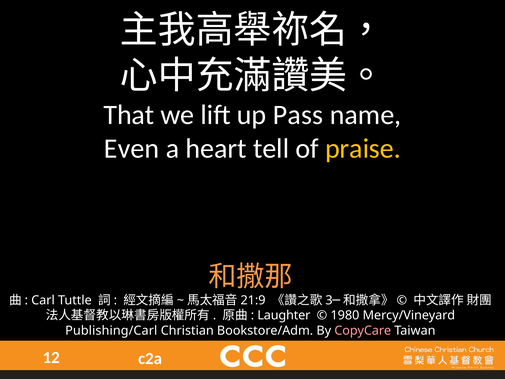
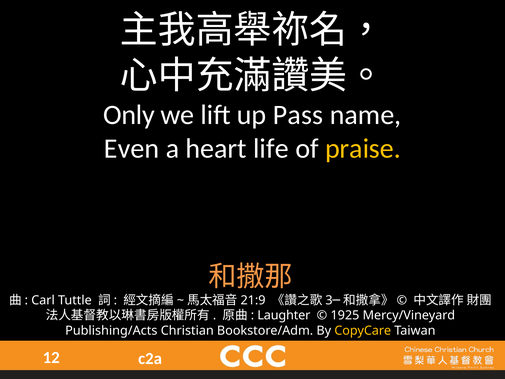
That: That -> Only (129, 115)
tell: tell -> life (271, 148)
1980: 1980 -> 1925 (345, 315)
Publishing/Carl: Publishing/Carl -> Publishing/Acts (111, 330)
CopyCare colour: pink -> yellow (363, 330)
